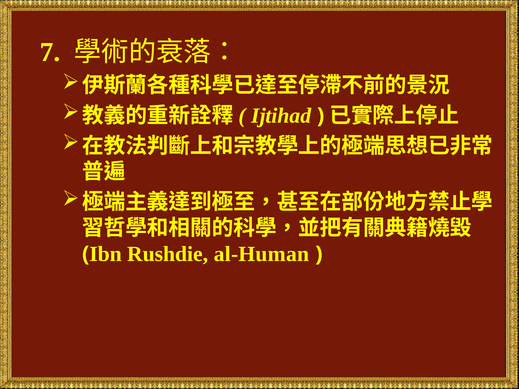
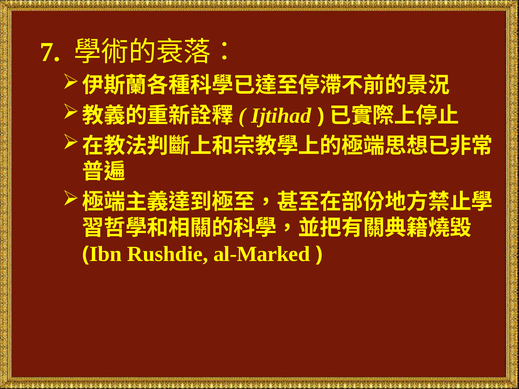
al-Human: al-Human -> al-Marked (262, 254)
